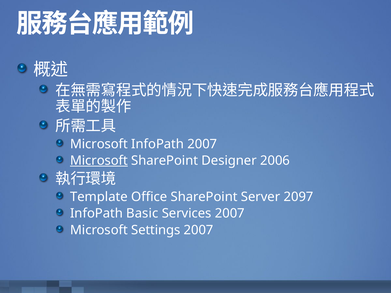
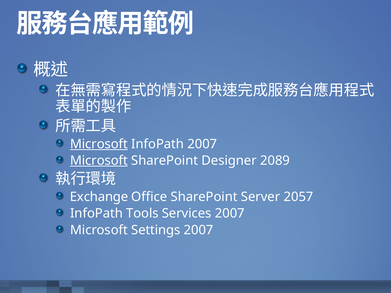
Microsoft underline: none -> present (99, 144)
2006: 2006 -> 2089 (275, 161)
Template: Template -> Exchange (99, 197)
2097: 2097 -> 2057 (299, 197)
Basic: Basic -> Tools (142, 214)
